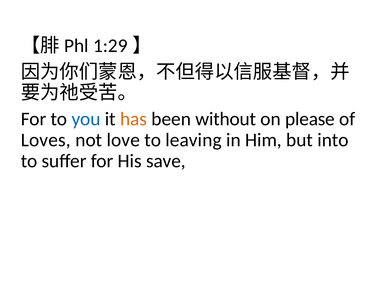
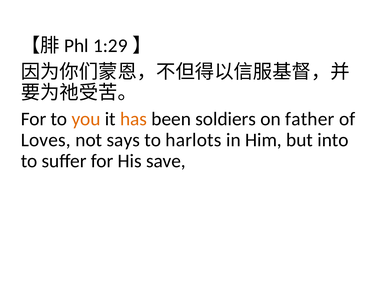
you colour: blue -> orange (86, 119)
without: without -> soldiers (226, 119)
please: please -> father (310, 119)
love: love -> says (123, 140)
leaving: leaving -> harlots (193, 140)
